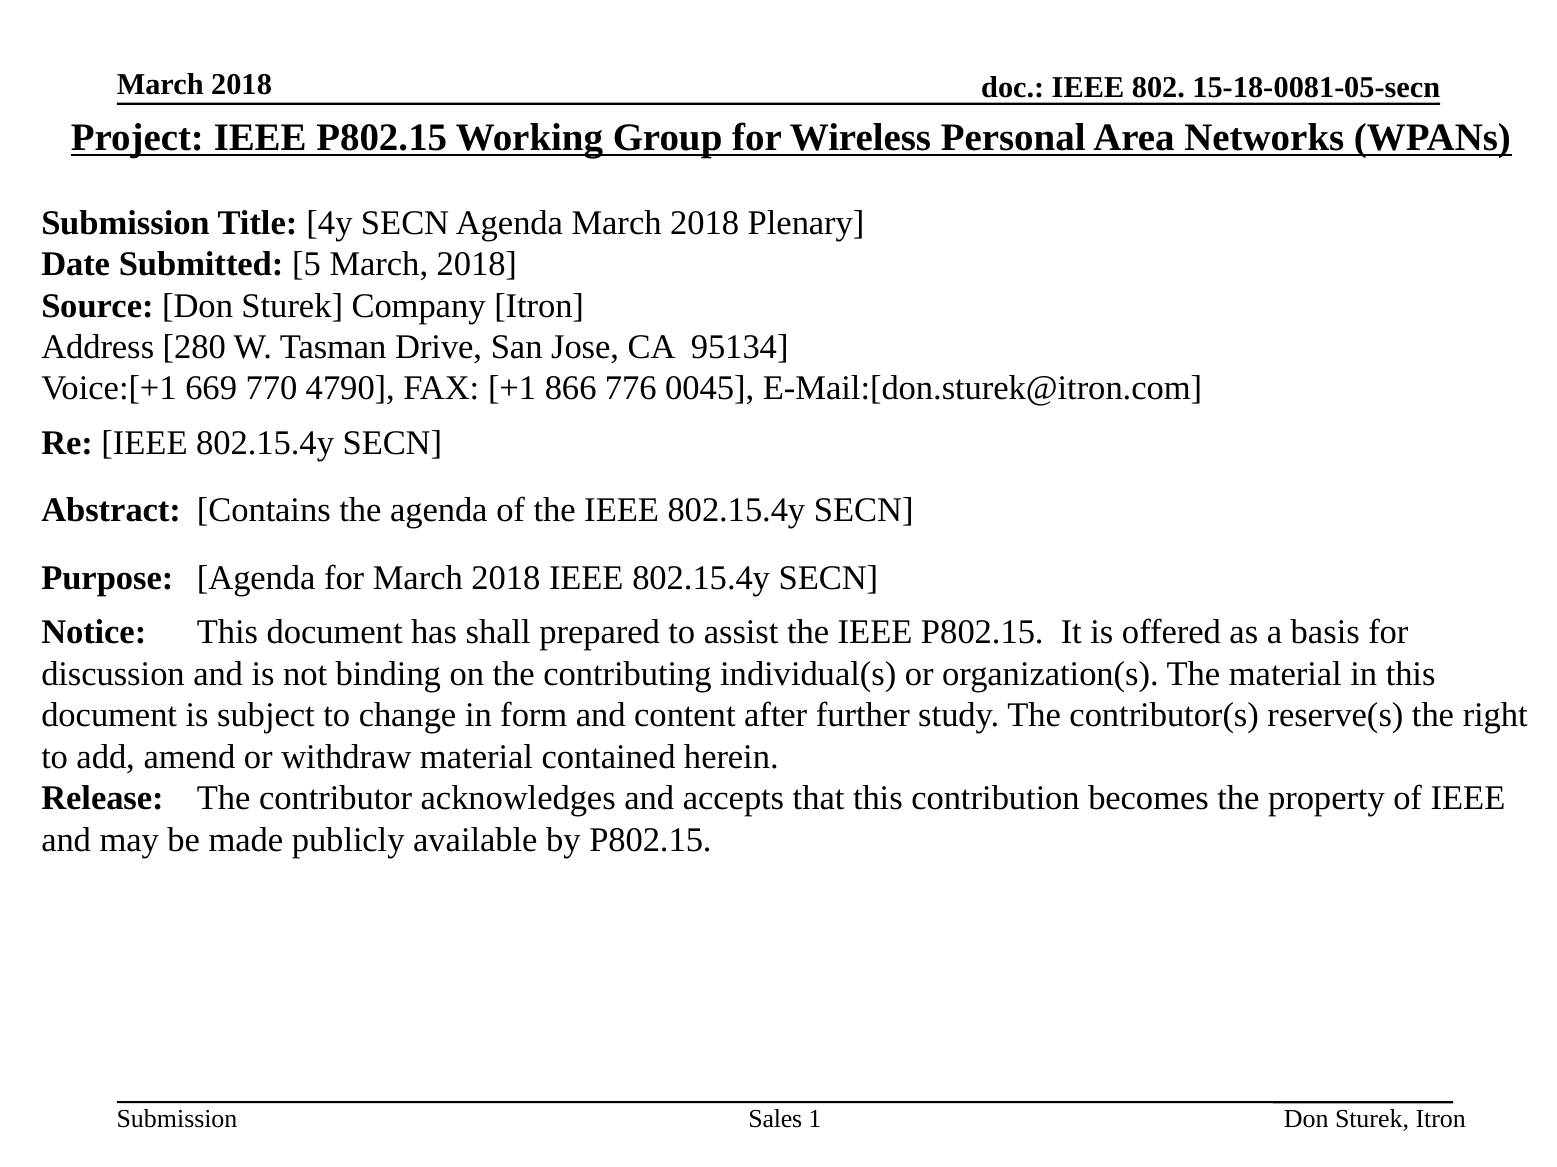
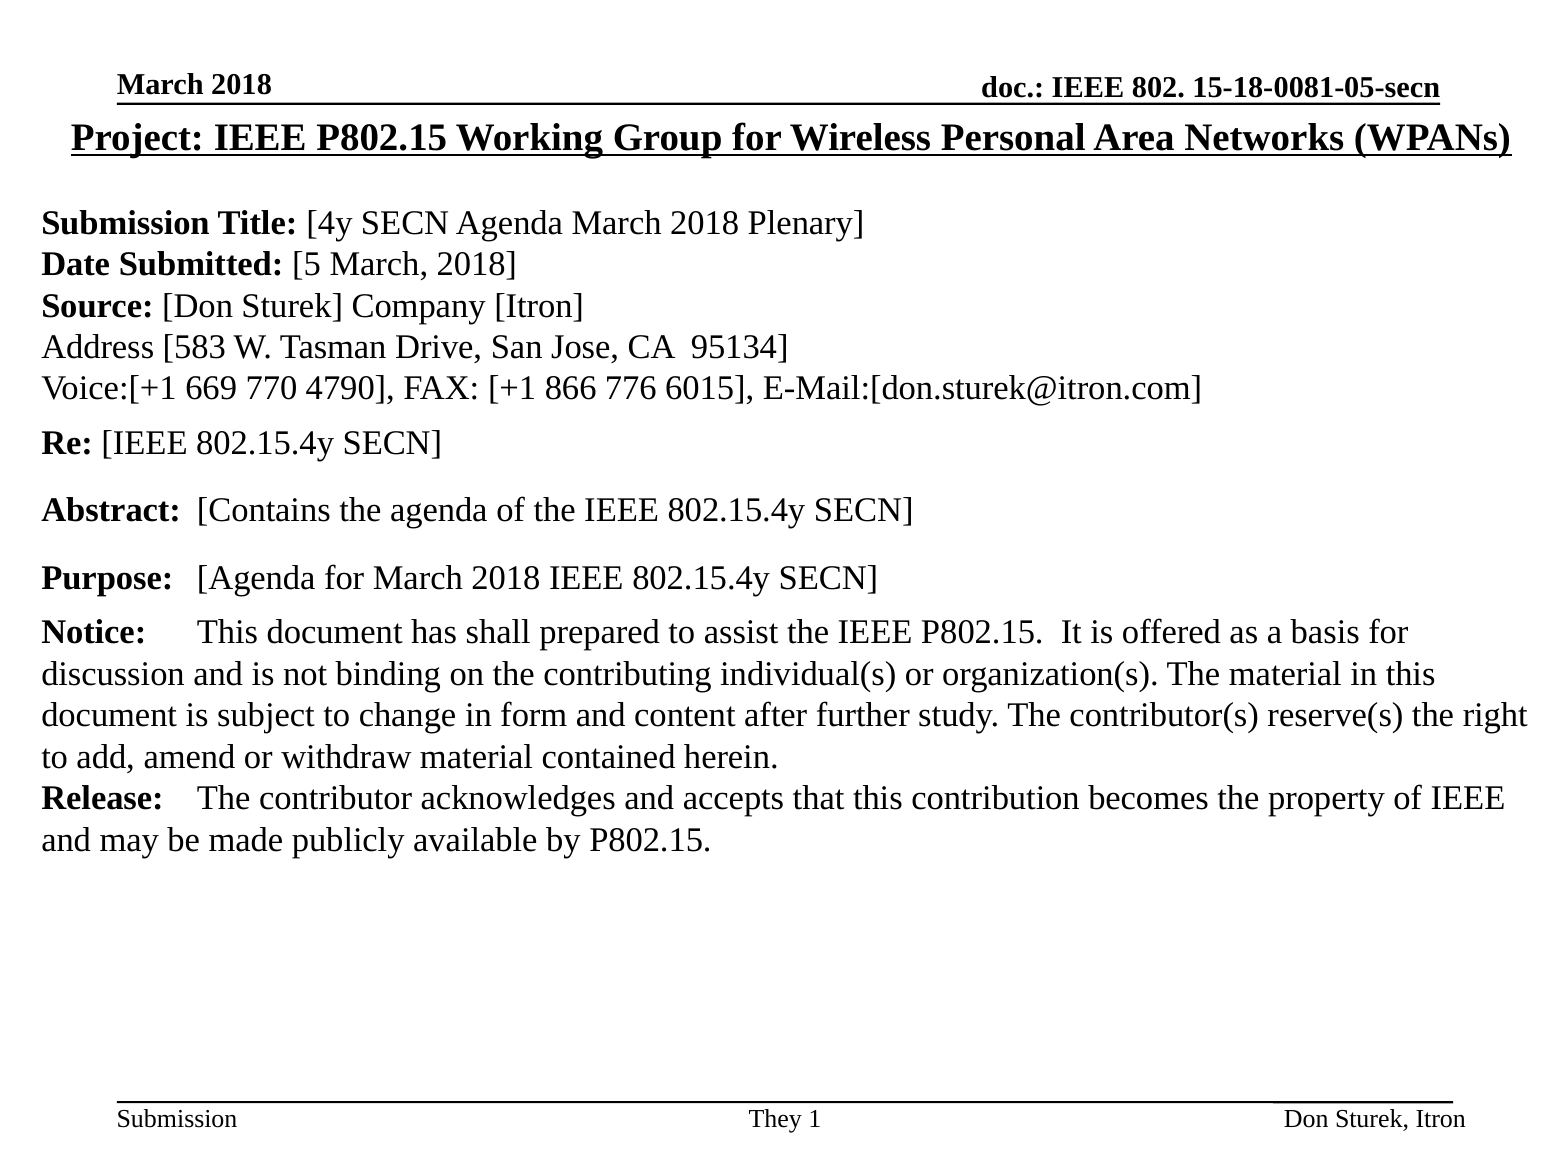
280: 280 -> 583 (194, 347)
0045: 0045 -> 6015 (710, 389)
Sales: Sales -> They (775, 1120)
